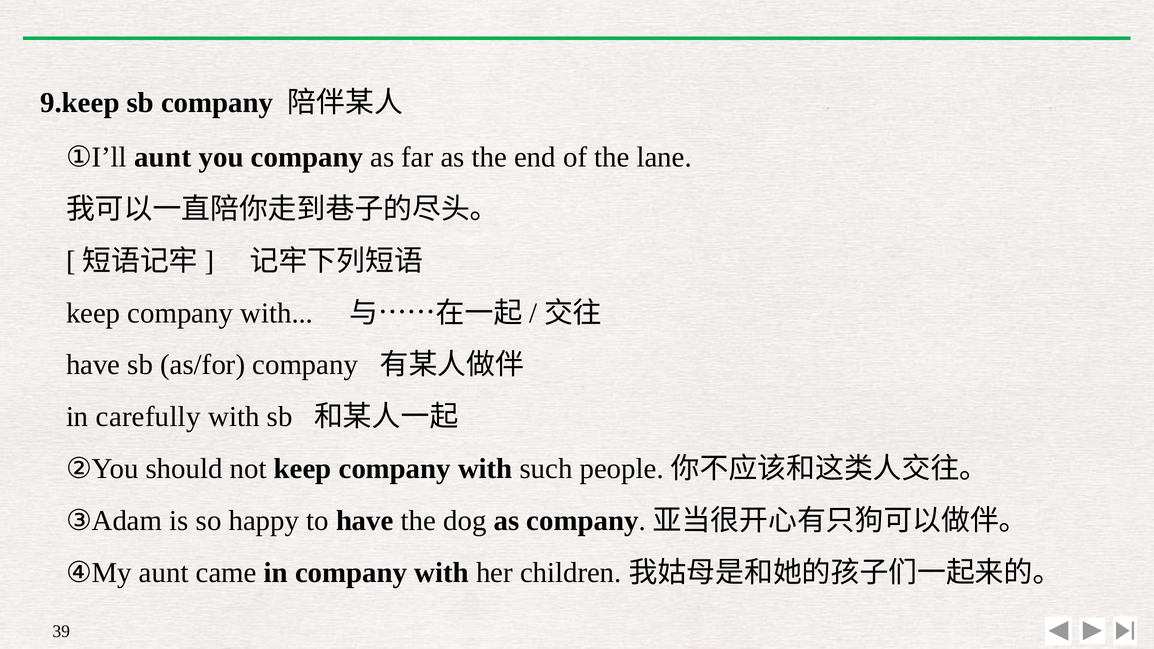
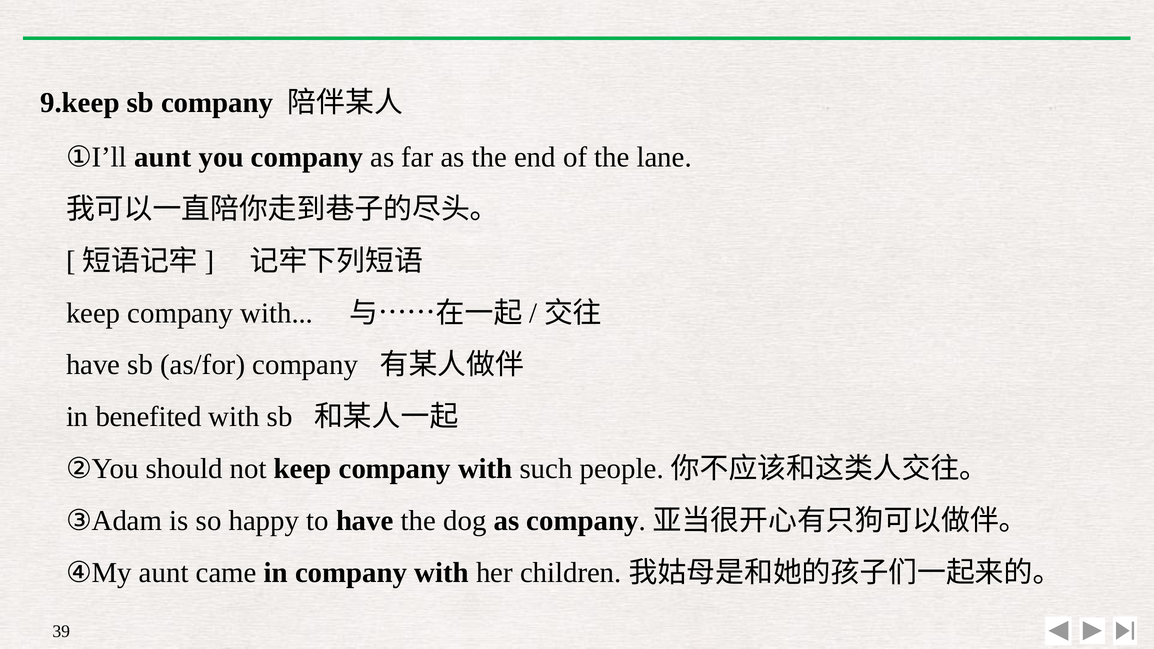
carefully: carefully -> benefited (149, 417)
